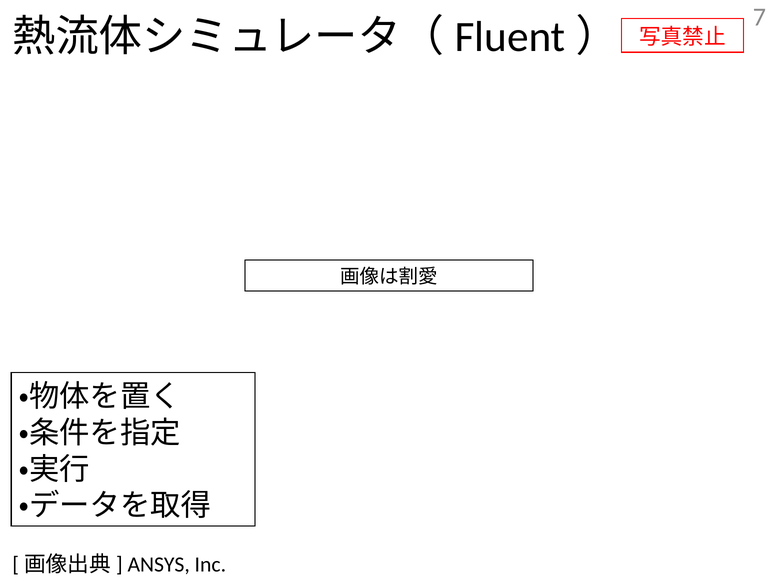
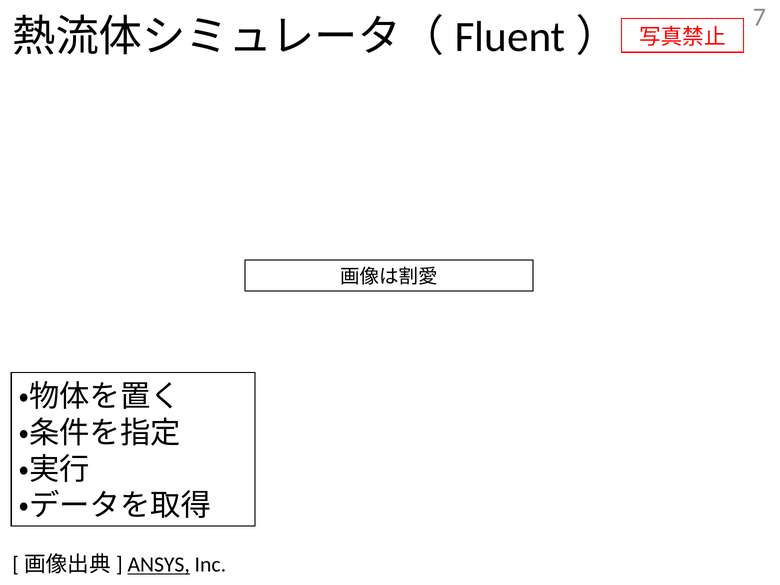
ANSYS underline: none -> present (159, 565)
